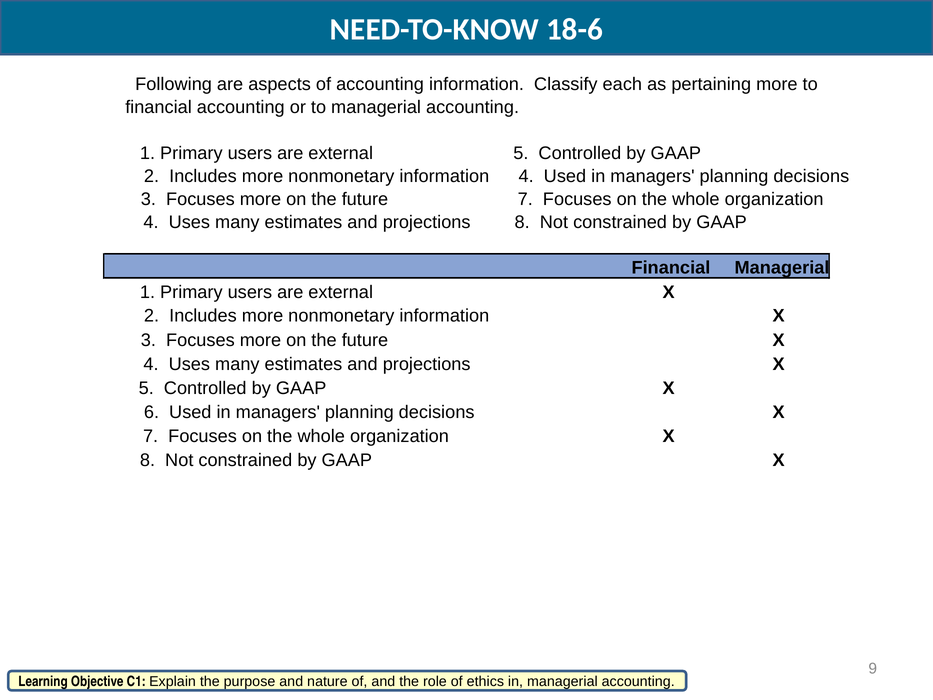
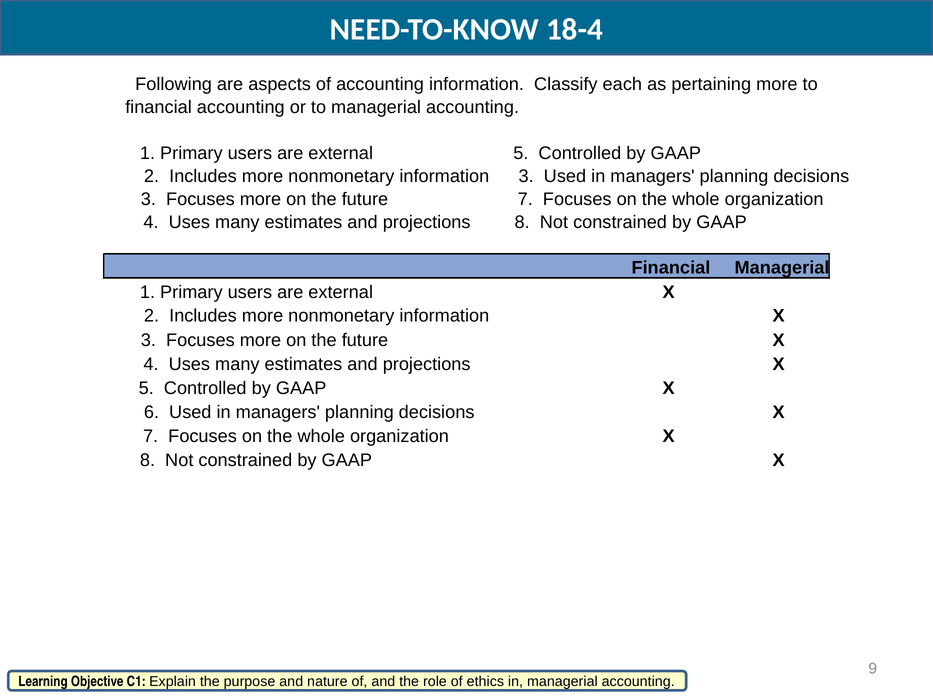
18-6: 18-6 -> 18-4 (574, 29)
information 4: 4 -> 3 (526, 176)
